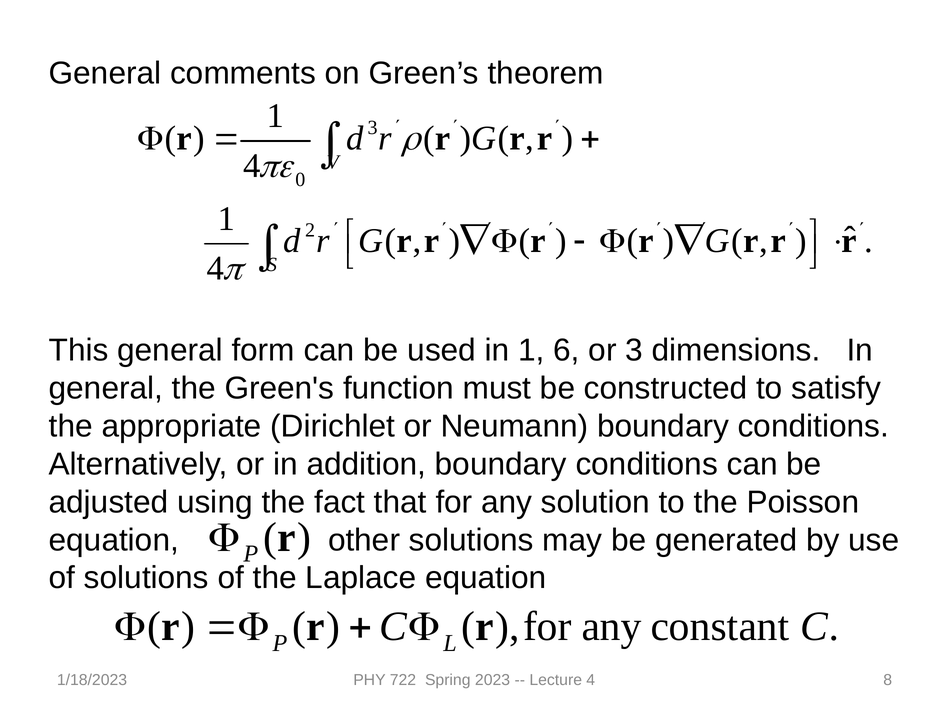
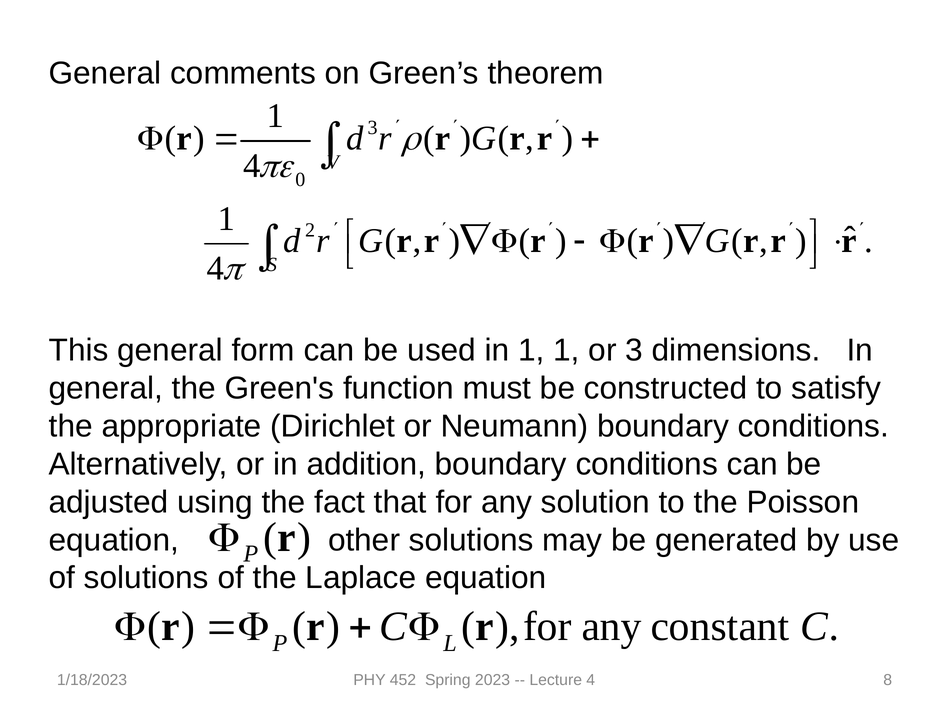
1 6: 6 -> 1 (566, 350)
722: 722 -> 452 (403, 680)
